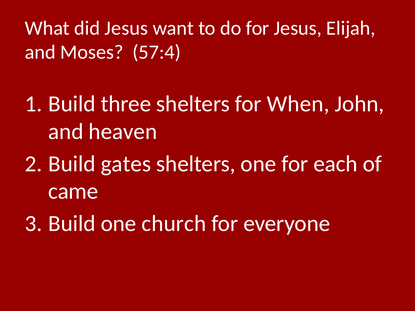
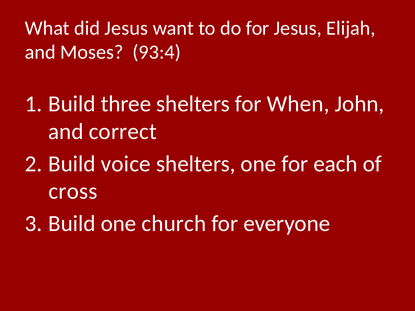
57:4: 57:4 -> 93:4 (157, 52)
heaven: heaven -> correct (123, 132)
gates: gates -> voice (126, 164)
came: came -> cross (73, 192)
